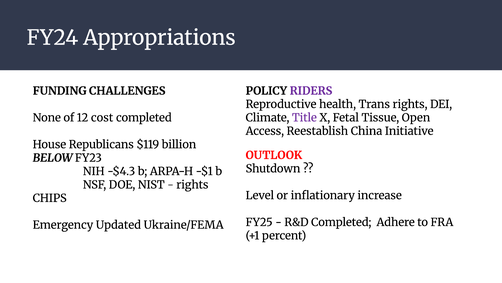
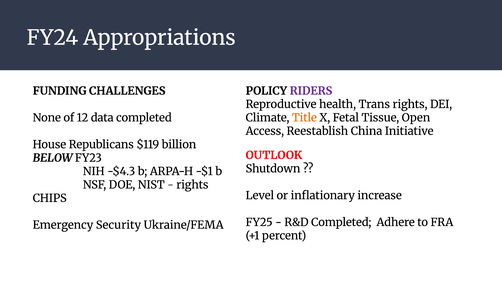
cost: cost -> data (102, 118)
Title colour: purple -> orange (304, 118)
Updated: Updated -> Security (118, 225)
